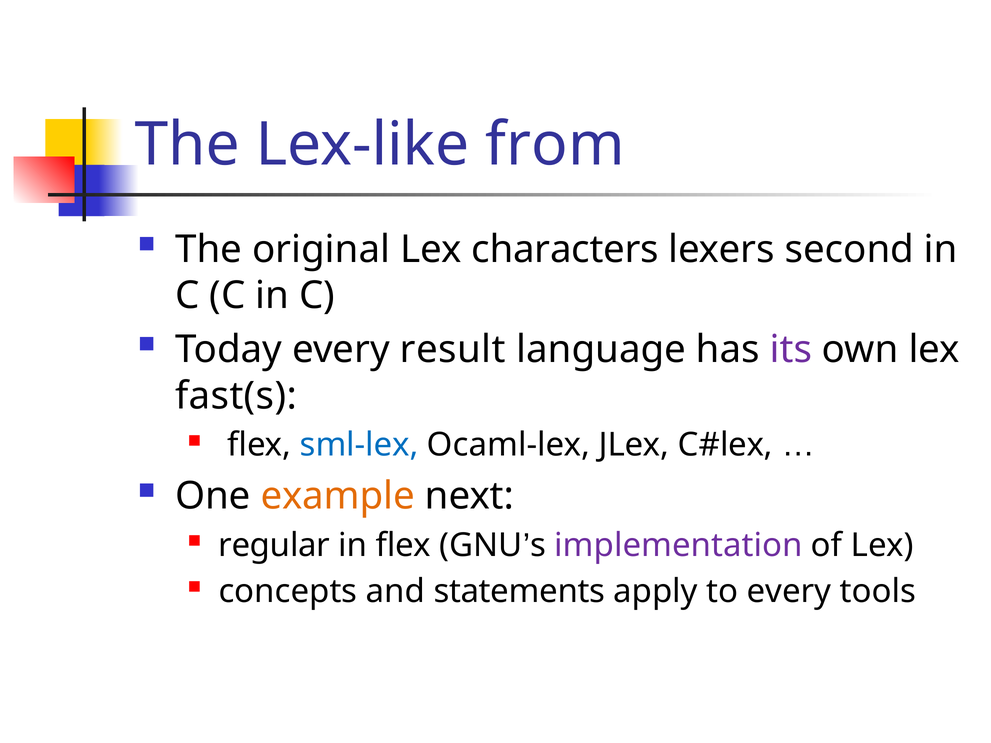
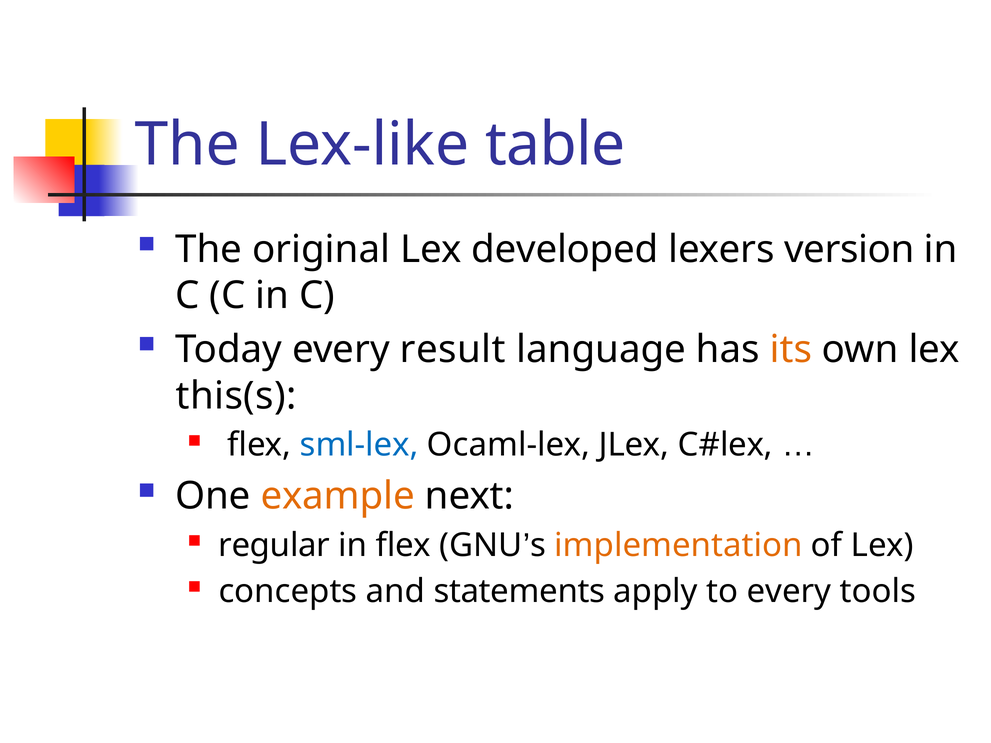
from: from -> table (555, 145)
characters: characters -> developed (565, 249)
second: second -> version (850, 249)
its colour: purple -> orange (791, 350)
fast(s: fast(s -> this(s (236, 396)
implementation colour: purple -> orange (678, 545)
